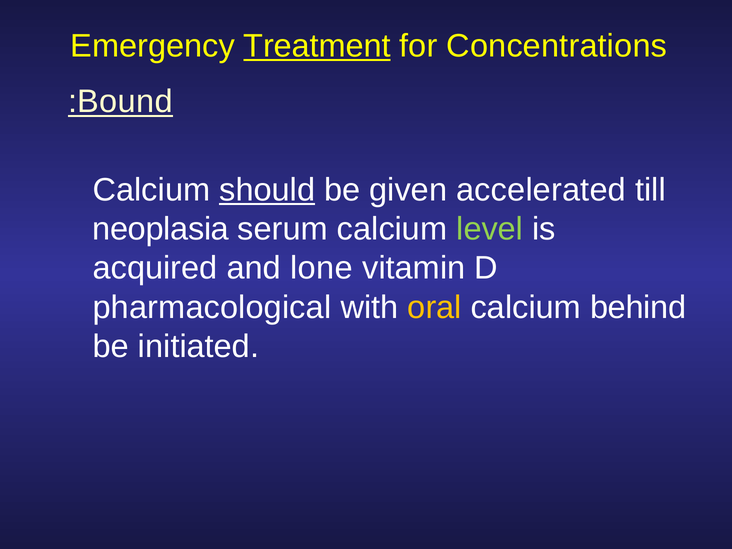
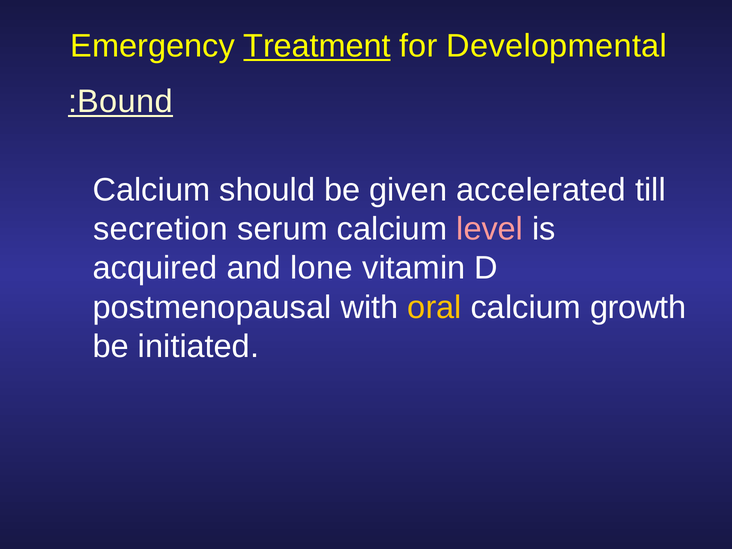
Concentrations: Concentrations -> Developmental (557, 46)
should underline: present -> none (267, 190)
neoplasia: neoplasia -> secretion (160, 229)
level colour: light green -> pink (490, 229)
pharmacological: pharmacological -> postmenopausal (212, 307)
behind: behind -> growth (638, 307)
